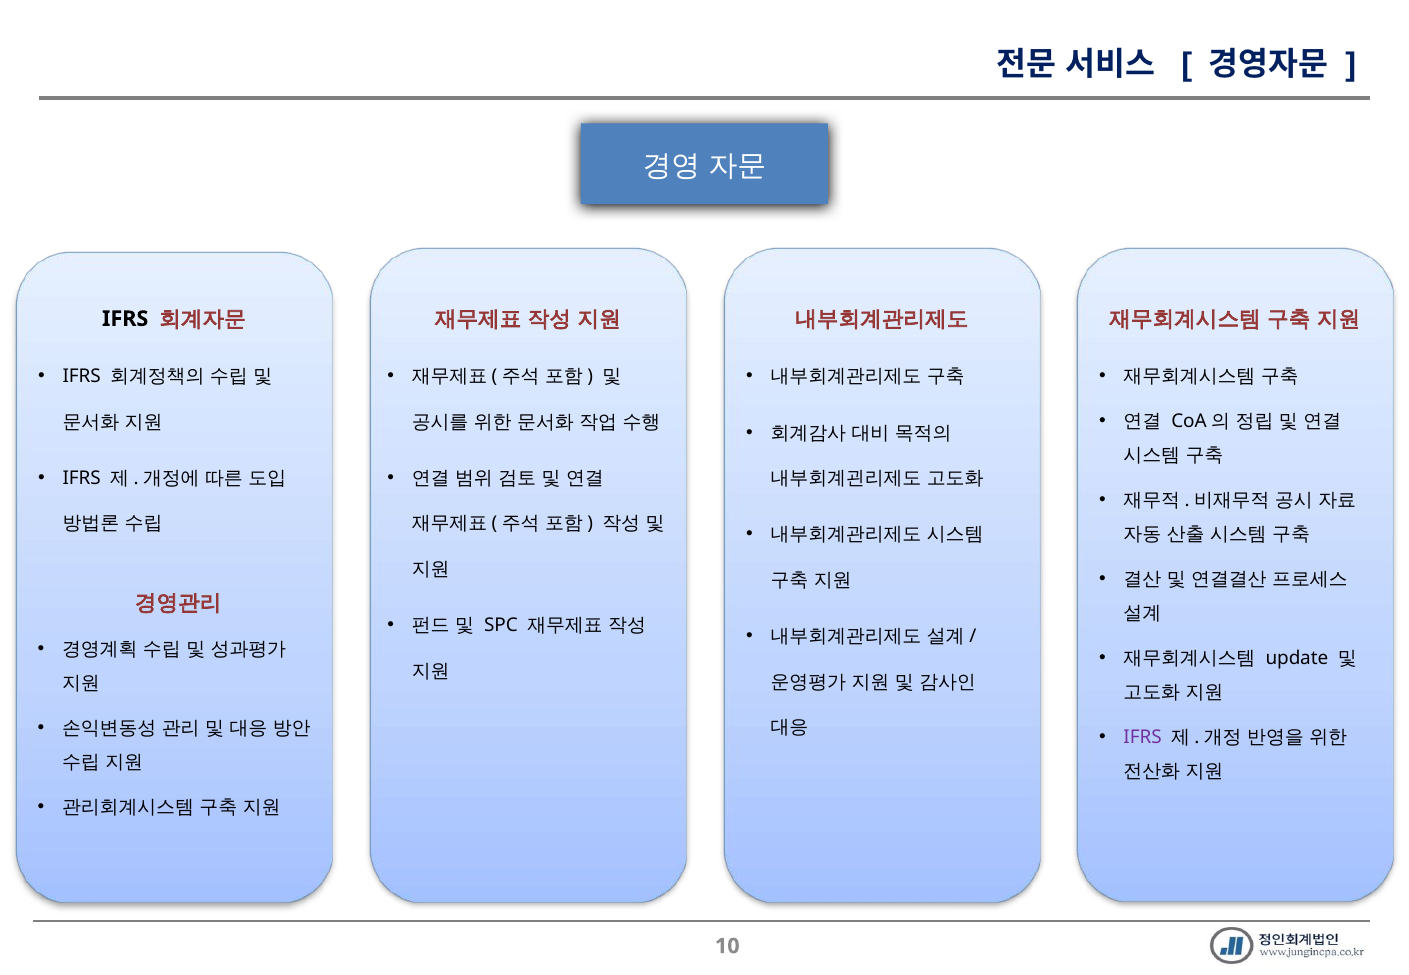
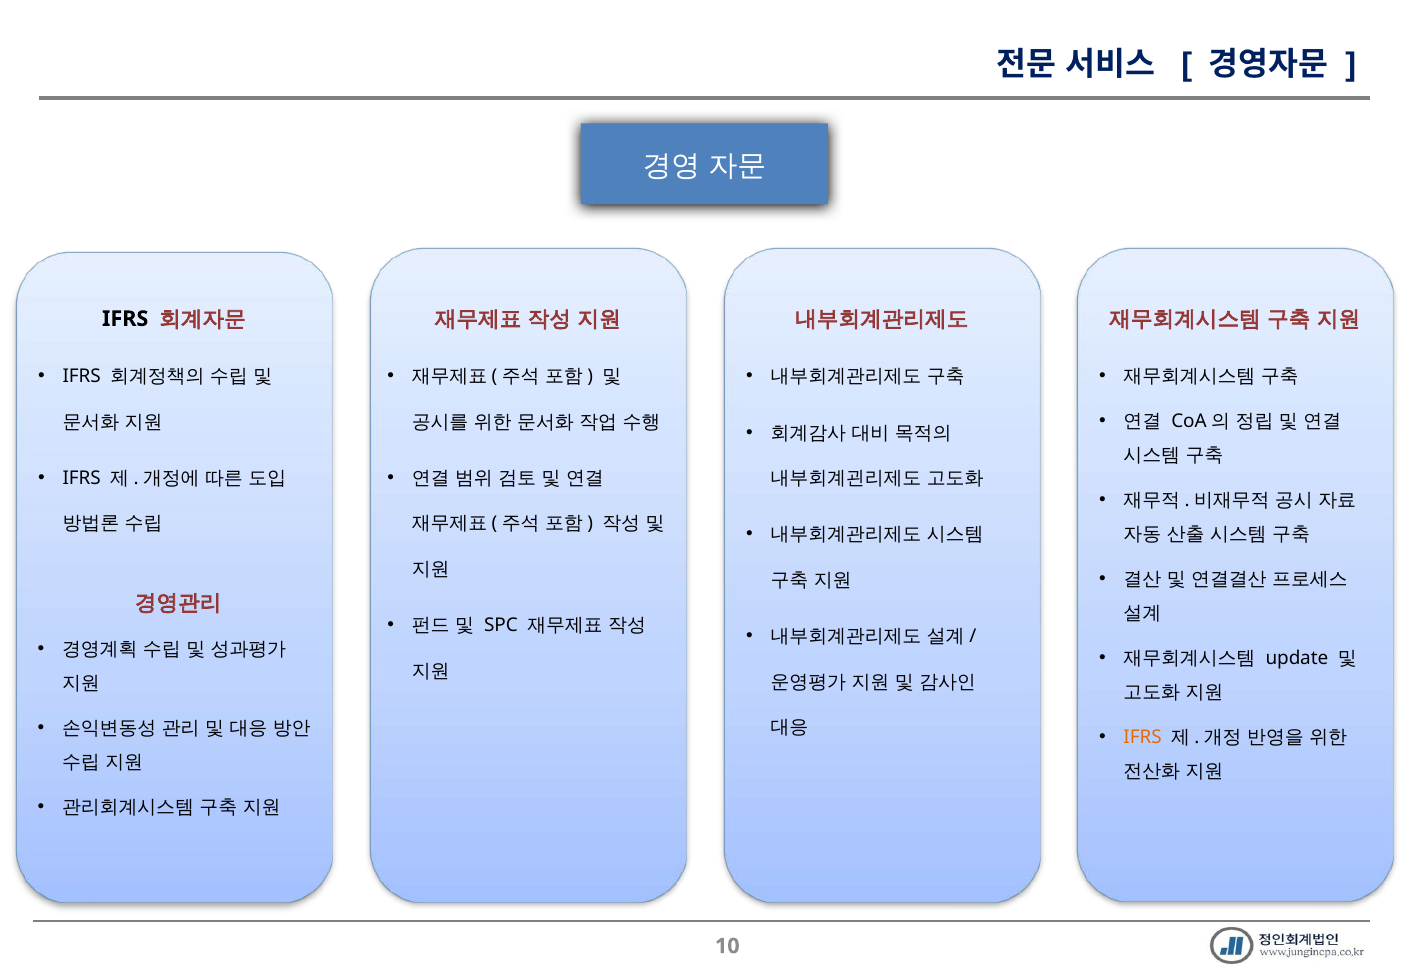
IFRS colour: purple -> orange (1143, 738)
